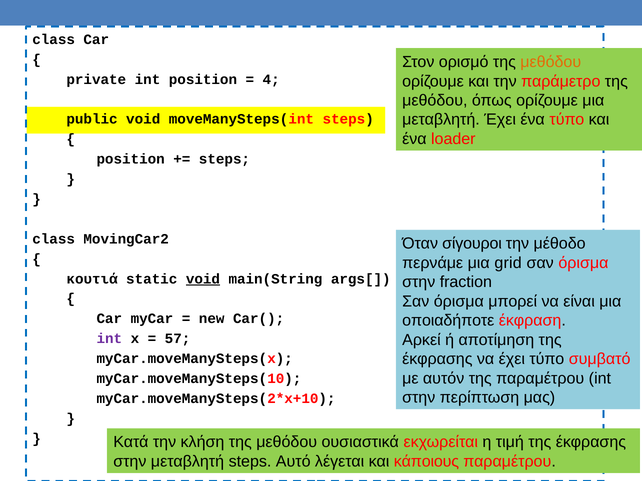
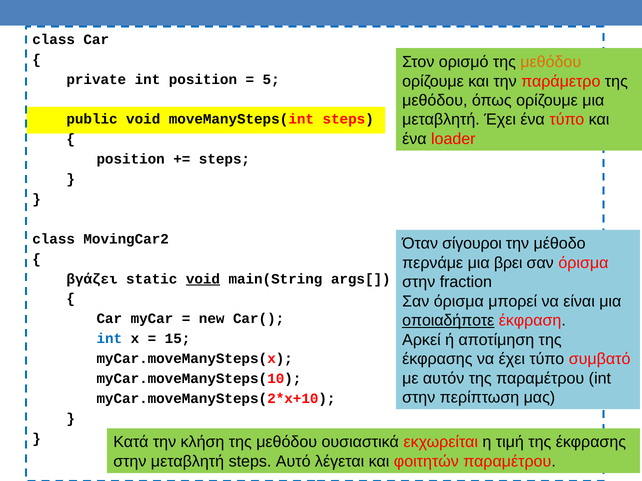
4: 4 -> 5 (271, 79)
grid: grid -> βρει (508, 263)
κουτιά: κουτιά -> βγάζει (92, 279)
οποιαδήποτε underline: none -> present (448, 321)
int colour: purple -> blue (109, 339)
57: 57 -> 15 (178, 339)
κάποιους: κάποιους -> φοιτητών (426, 462)
